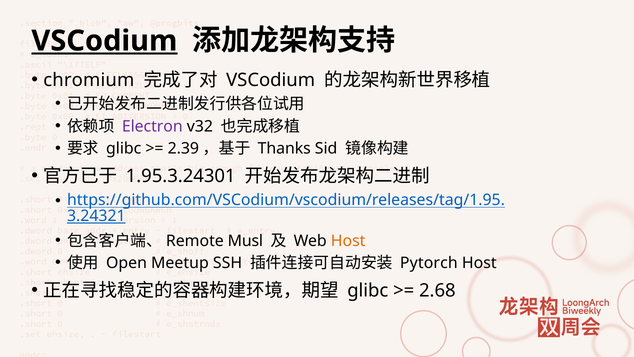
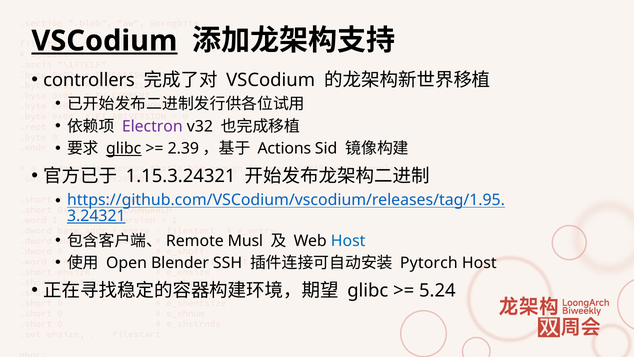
chromium: chromium -> controllers (89, 80)
glibc underline: none -> present (124, 149)
Thanks: Thanks -> Actions (284, 149)
1.95.3.24301: 1.95.3.24301 -> 1.15.3.24321 (181, 176)
Host colour: orange -> blue (348, 241)
Meetup: Meetup -> Blender (180, 263)
2.68: 2.68 -> 5.24 (437, 290)
